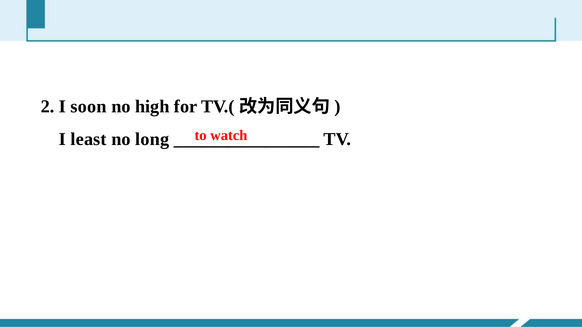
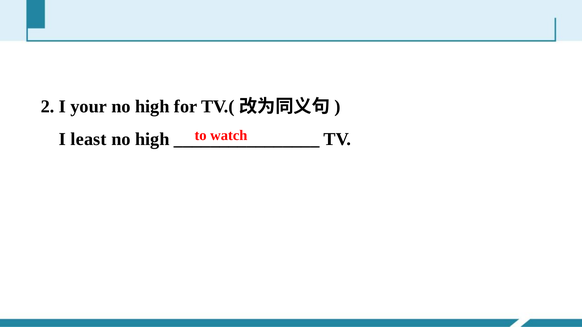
soon: soon -> your (89, 107)
long: long -> high (152, 139)
